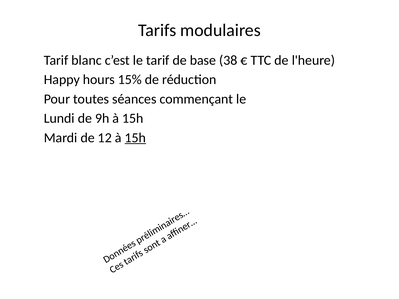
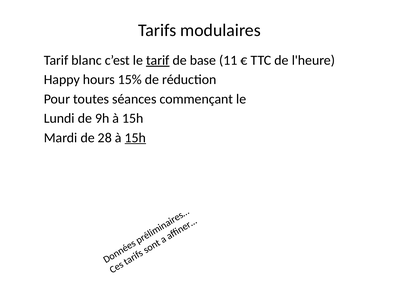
tarif underline: none -> present (158, 60)
38: 38 -> 11 (228, 60)
12: 12 -> 28 (105, 138)
